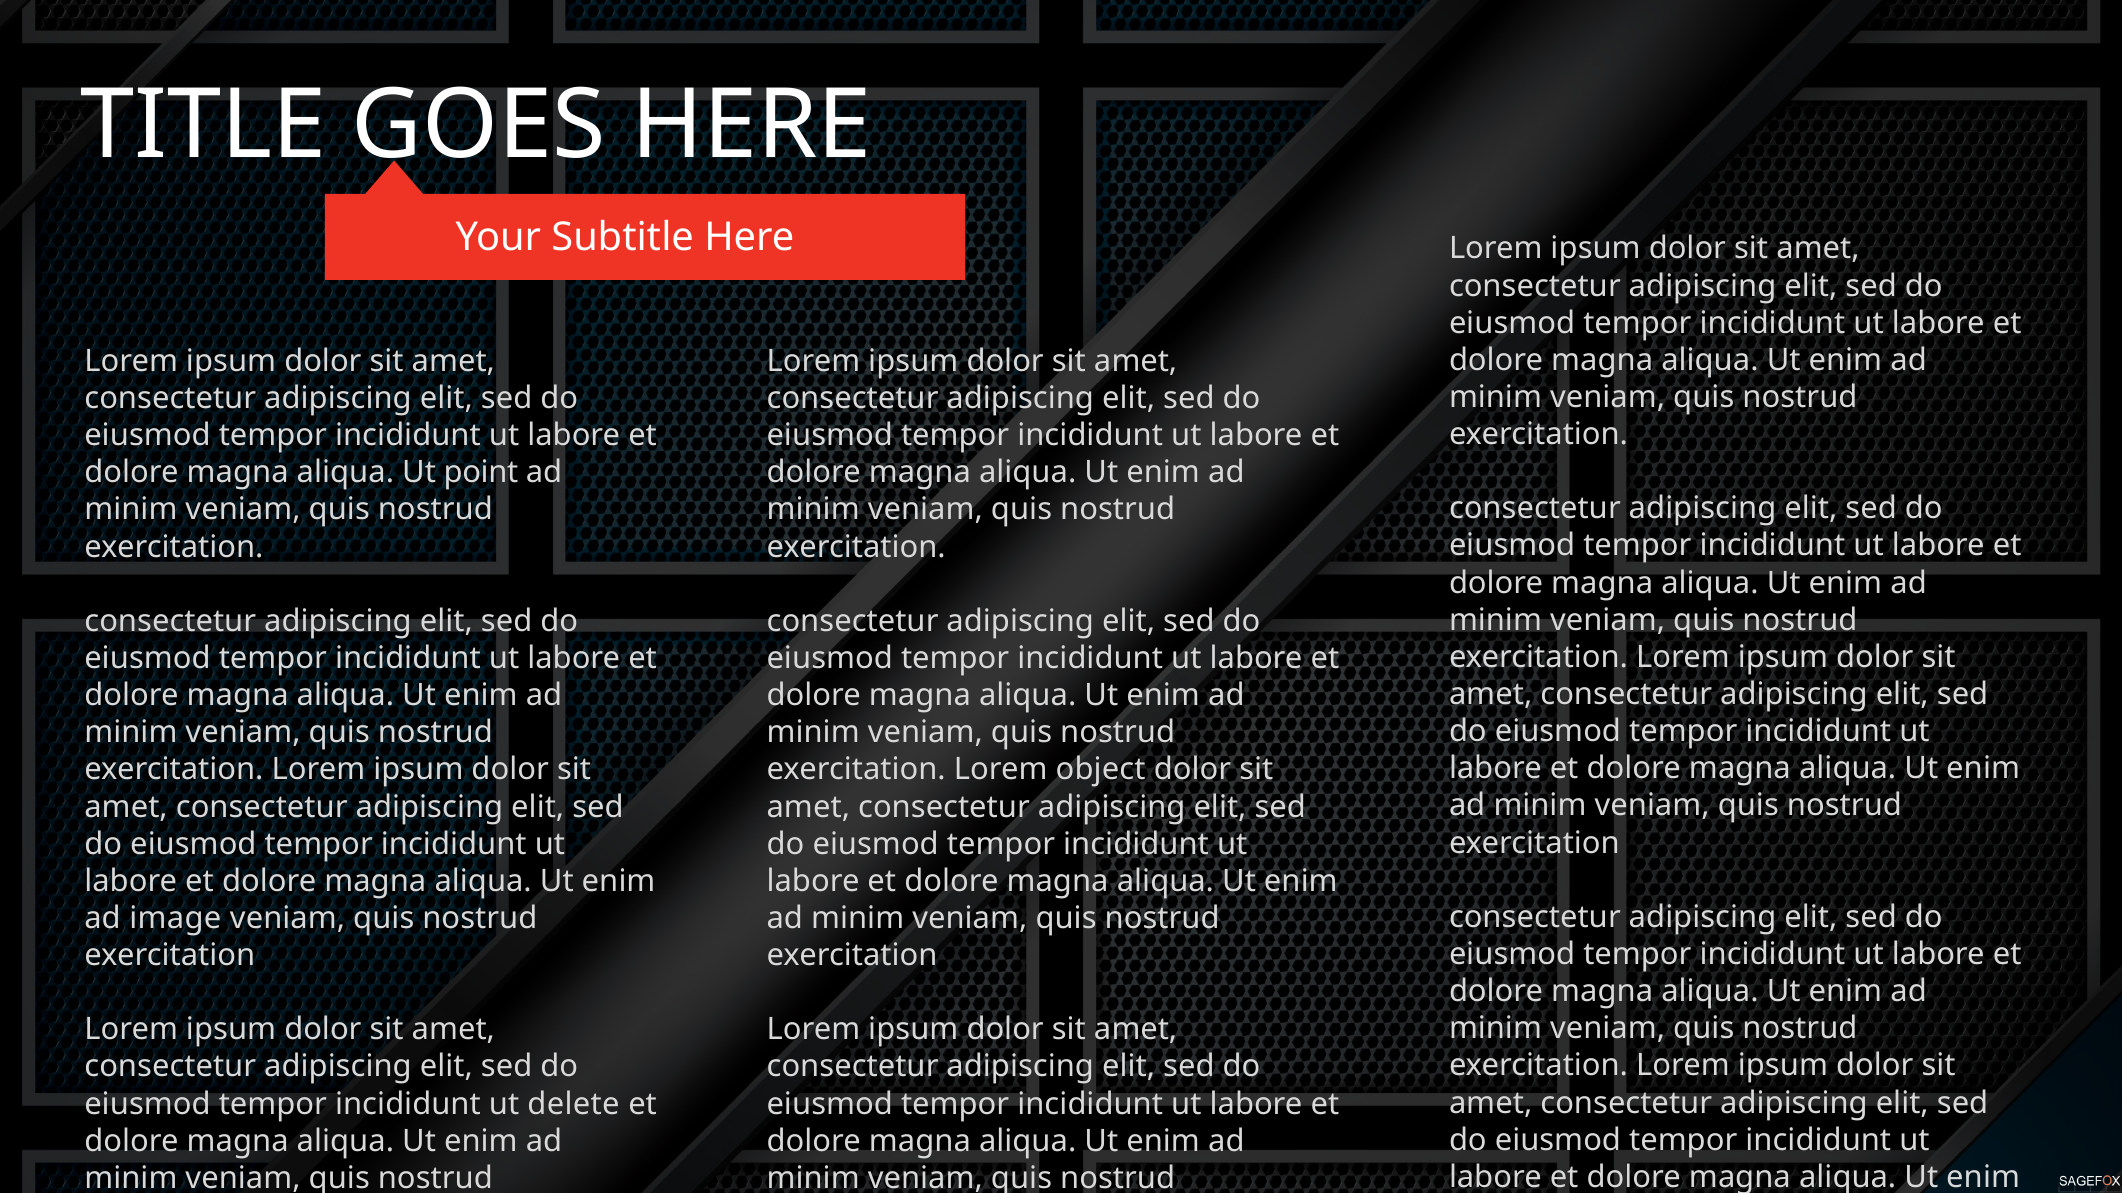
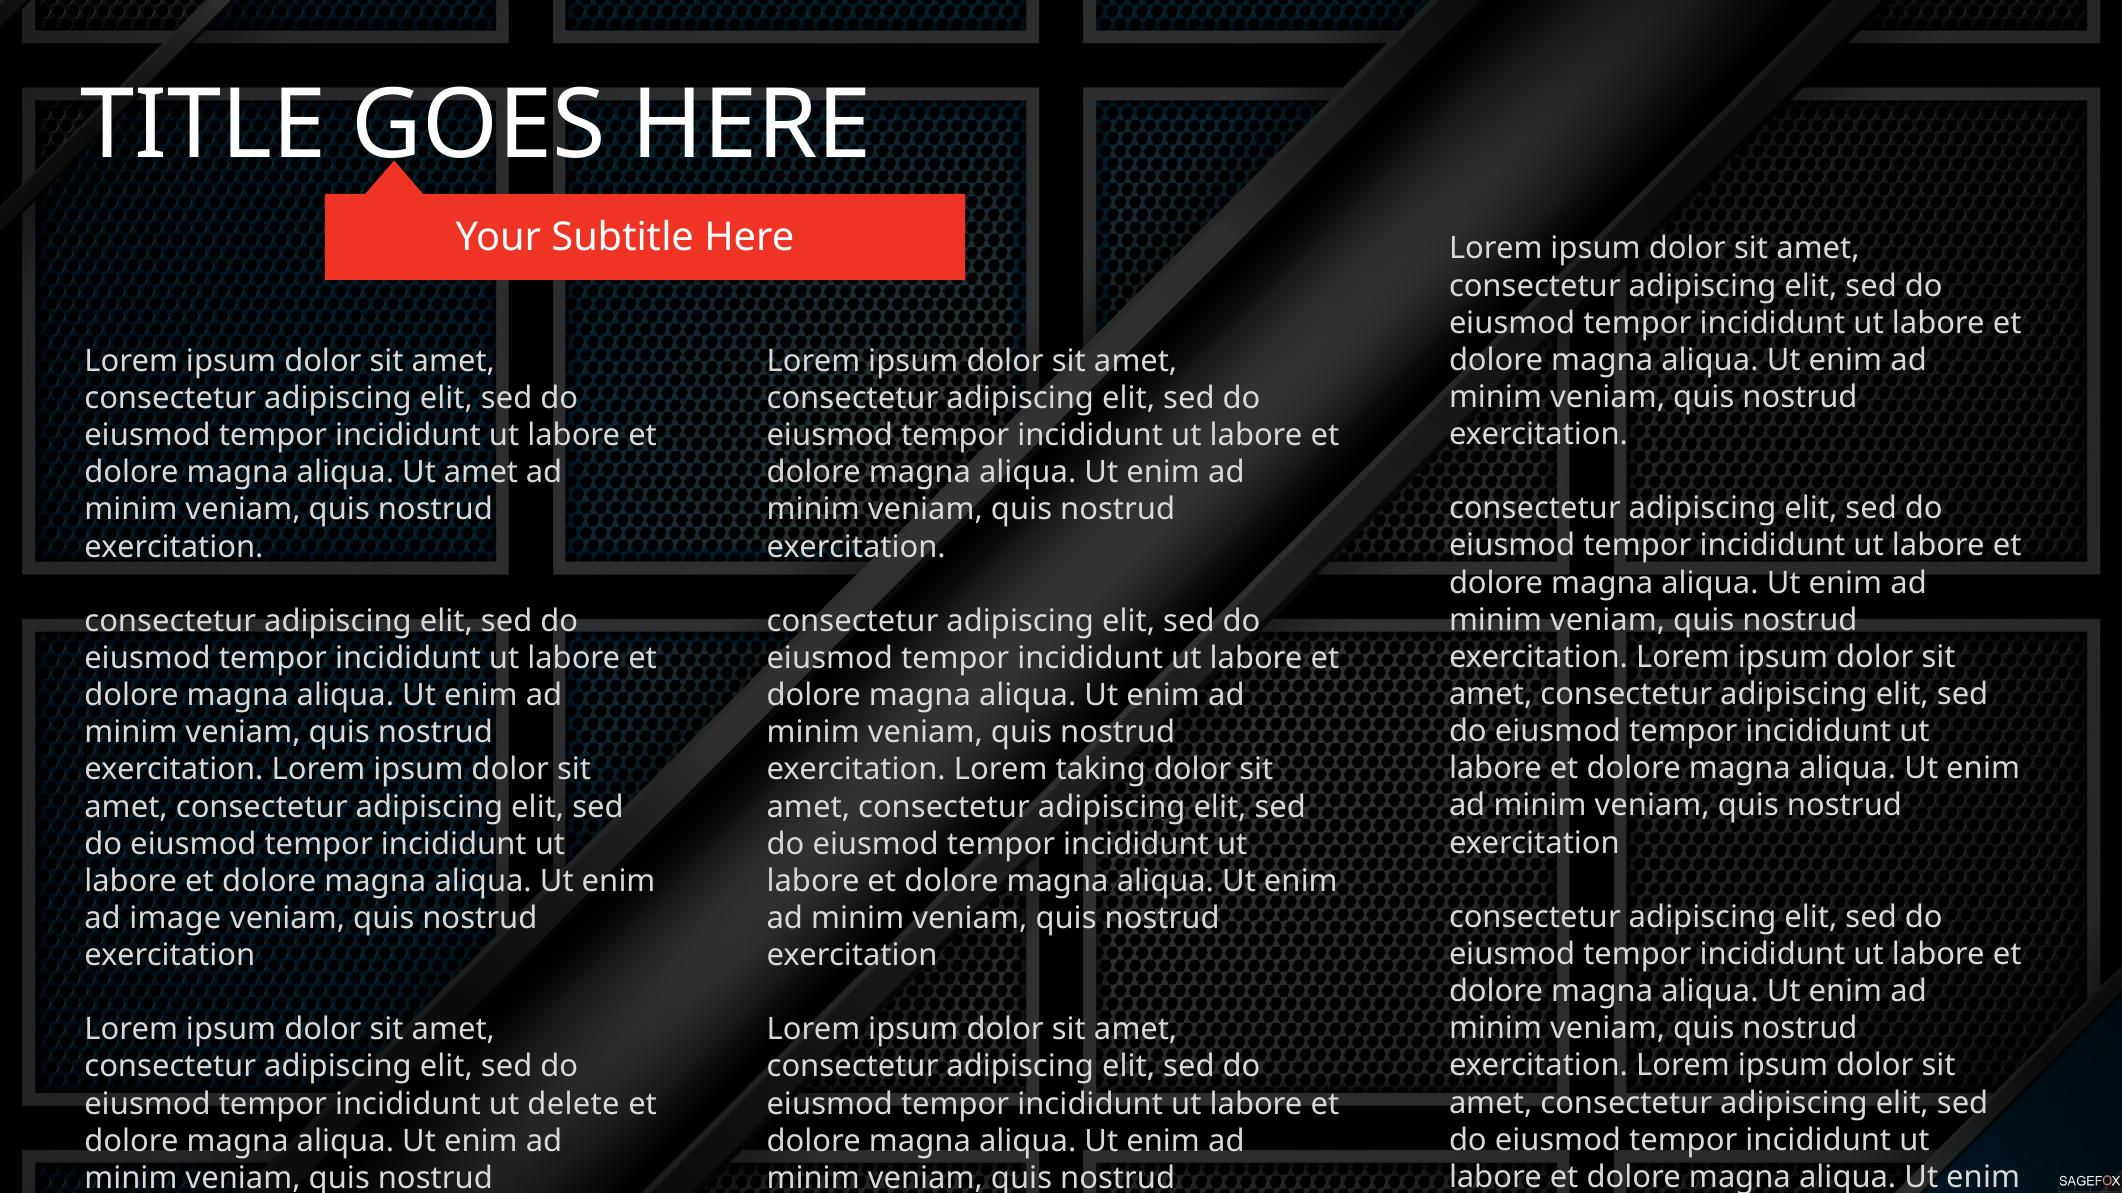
Ut point: point -> amet (481, 473)
object: object -> taking (1101, 770)
